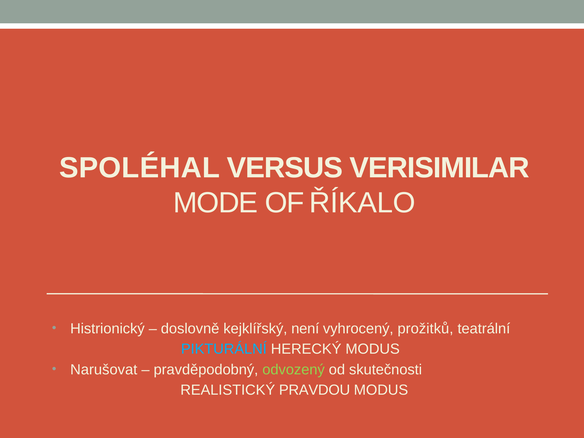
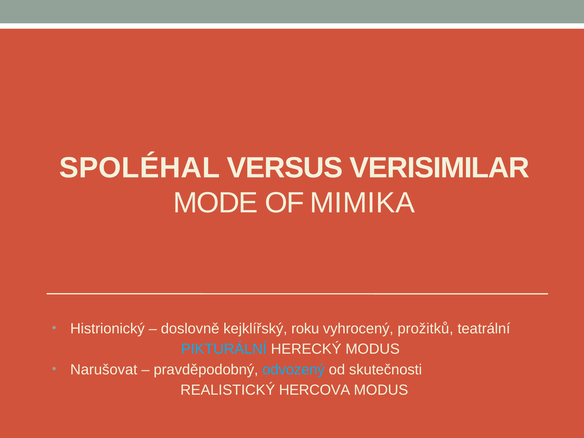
ŘÍKALO: ŘÍKALO -> MIMIKA (362, 203)
není: není -> roku (305, 329)
odvozený colour: light green -> light blue (294, 370)
PRAVDOU: PRAVDOU -> HERCOVA (315, 390)
